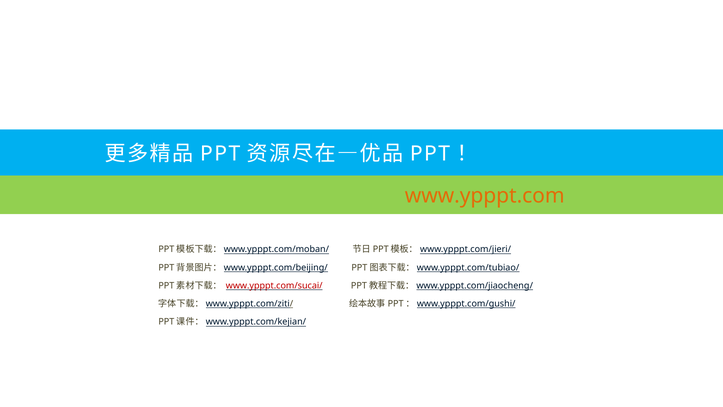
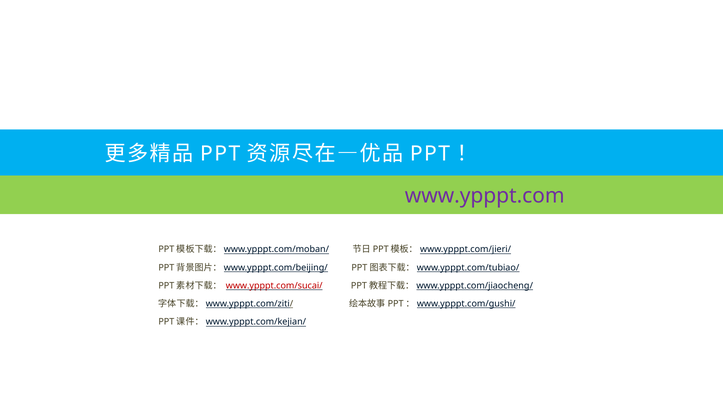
www.ypppt.com colour: orange -> purple (485, 196)
